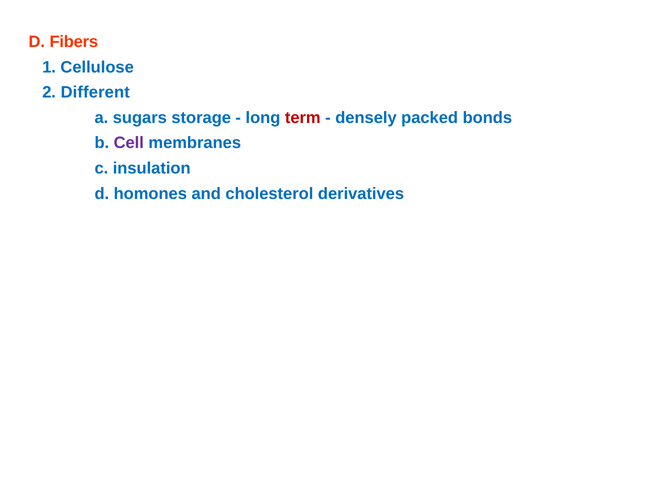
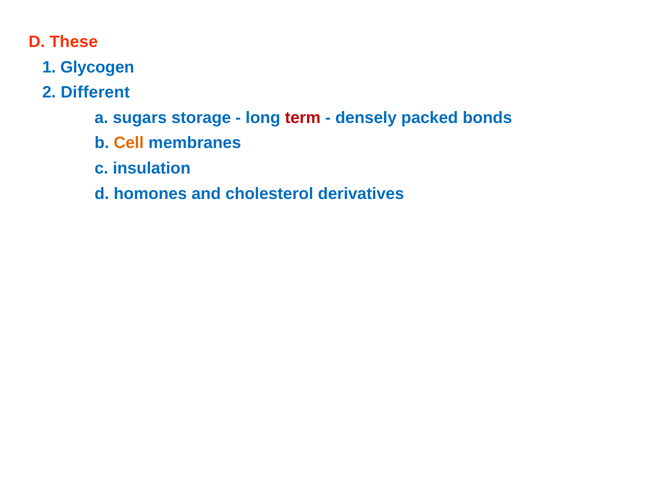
Fibers: Fibers -> These (74, 42)
Cellulose: Cellulose -> Glycogen (97, 67)
Cell colour: purple -> orange (129, 143)
